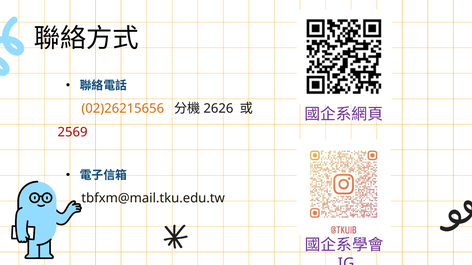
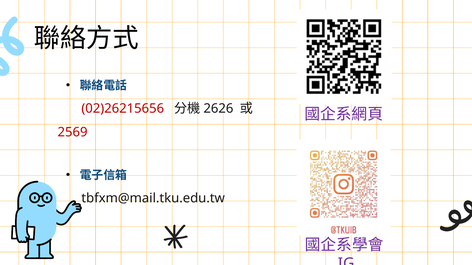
02)26215656 colour: orange -> red (123, 109)
